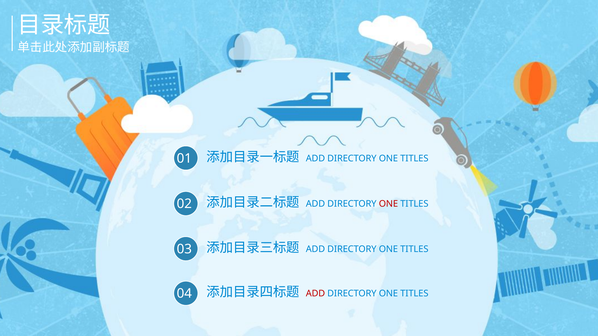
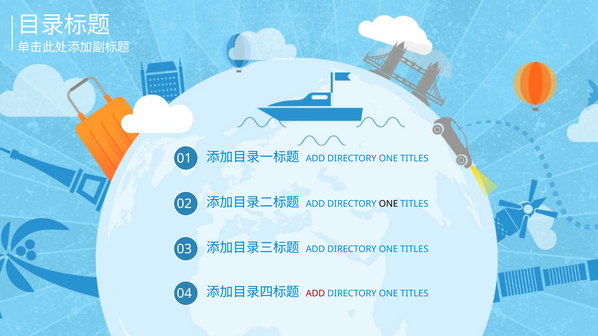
ONE colour: red -> black (388, 204)
